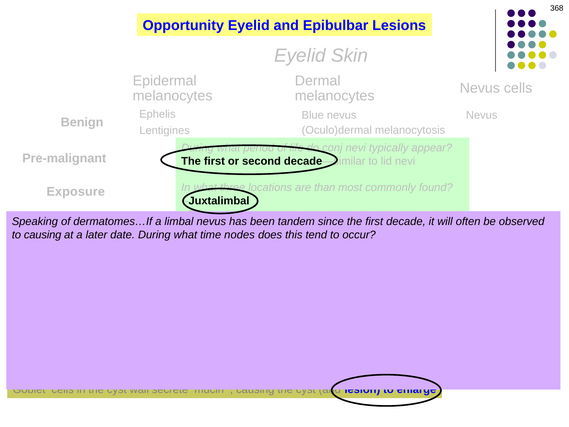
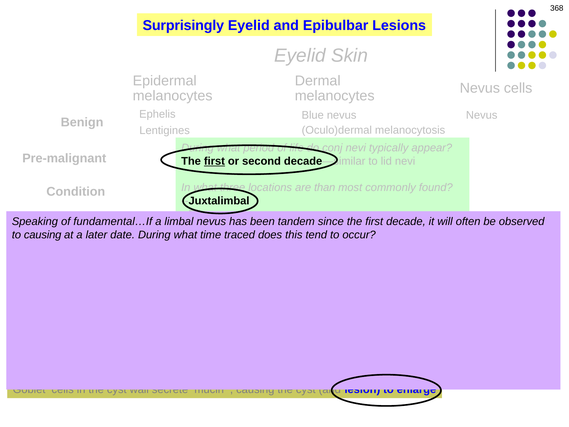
Opportunity: Opportunity -> Surprisingly (183, 26)
first underline: none -> present (214, 161)
Exposure: Exposure -> Condition (76, 191)
dermatomes…If: dermatomes…If -> fundamental…If (113, 221)
nodes: nodes -> traced (240, 235)
